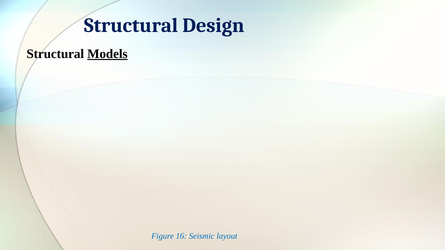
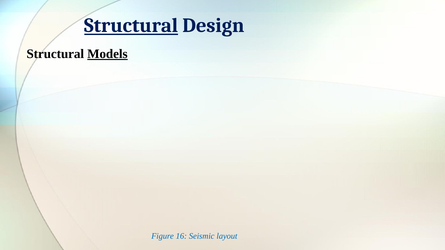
Structural underline: none -> present (131, 26)
